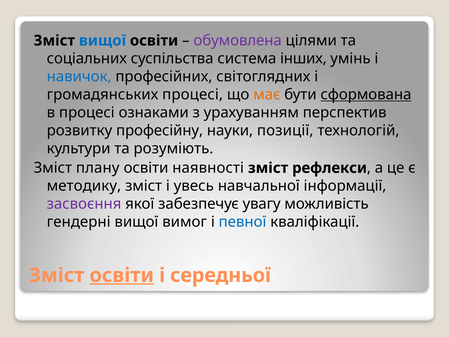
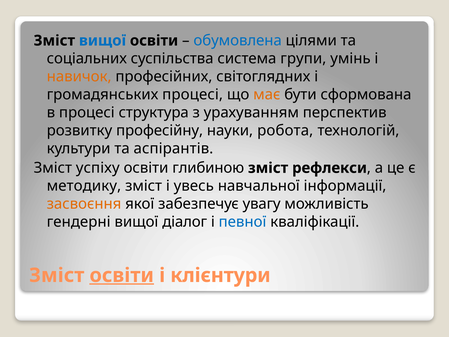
обумовлена colour: purple -> blue (238, 41)
інших: інших -> групи (303, 59)
навичок colour: blue -> orange (79, 76)
сформована underline: present -> none (366, 94)
ознаками: ознаками -> структура (154, 112)
позиції: позиції -> робота (285, 130)
розуміють: розуміють -> аспірантів (173, 148)
плану: плану -> успіху (98, 168)
наявності: наявності -> глибиною (208, 168)
засвоєння colour: purple -> orange (84, 204)
вимог: вимог -> діалог (185, 222)
середньої: середньої -> клієнтури (220, 275)
